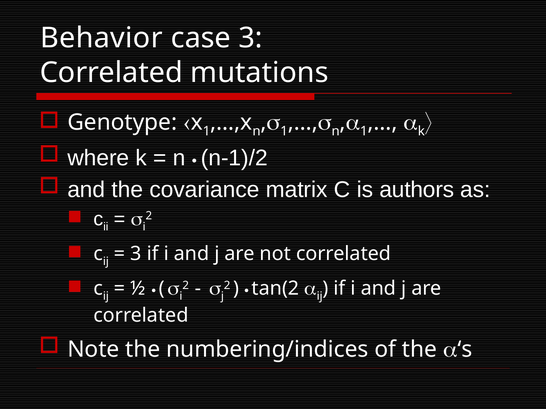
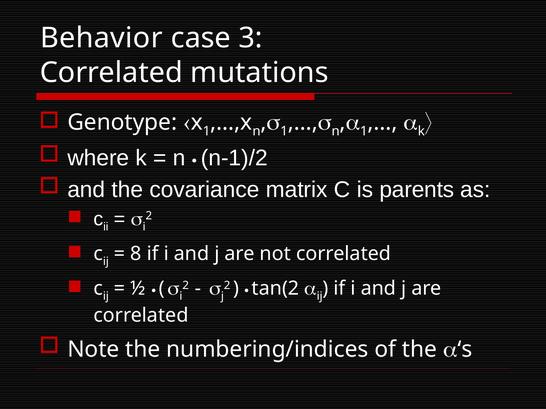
authors: authors -> parents (417, 190)
3: 3 -> 8 (136, 254)
